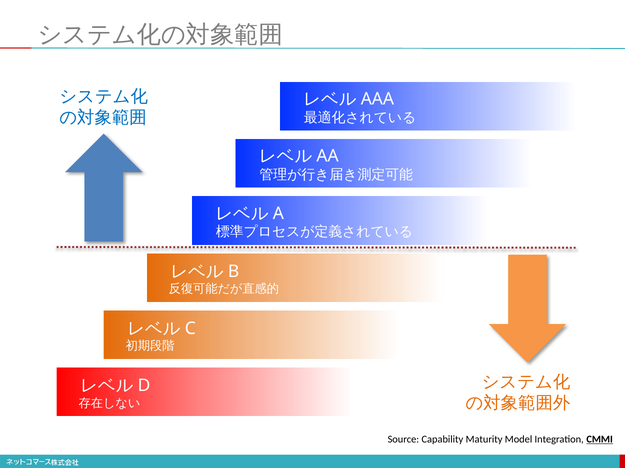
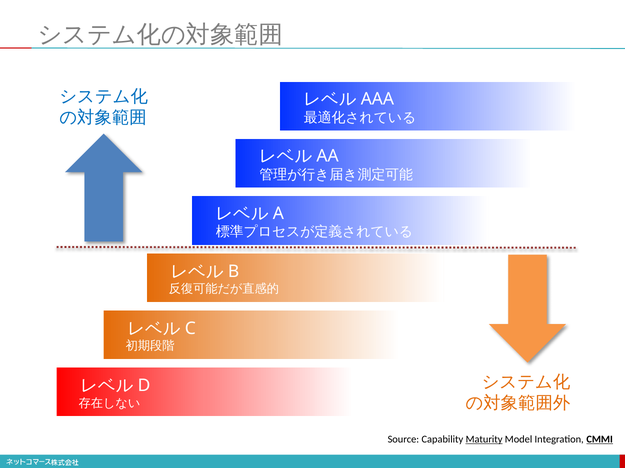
Maturity underline: none -> present (484, 440)
